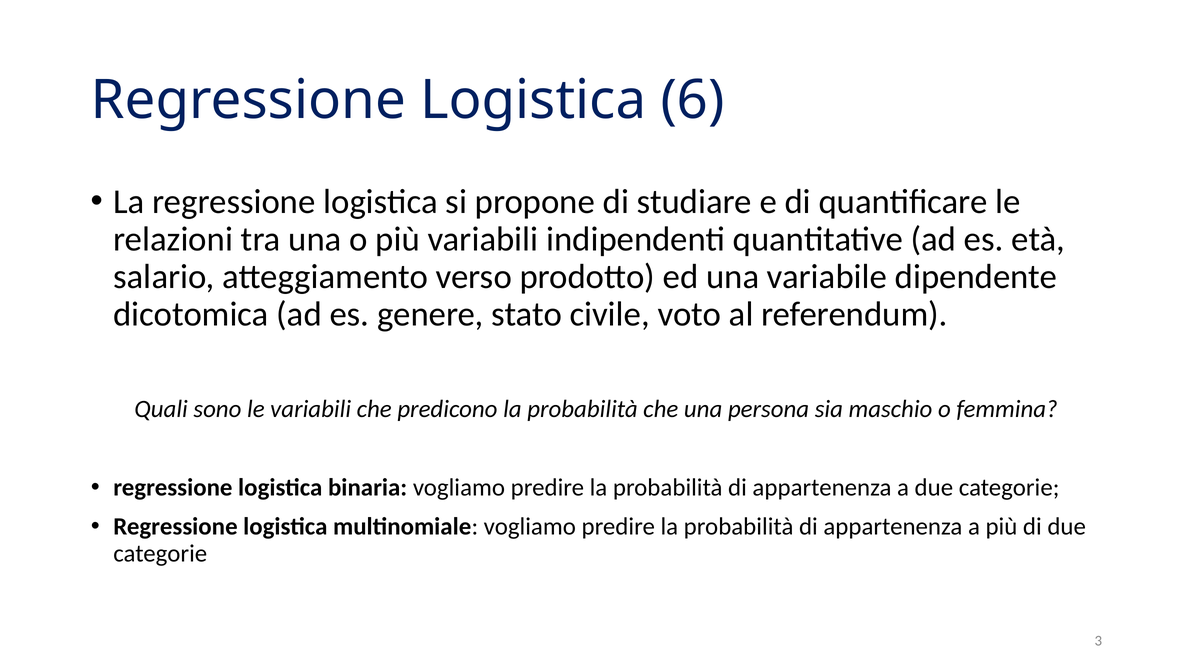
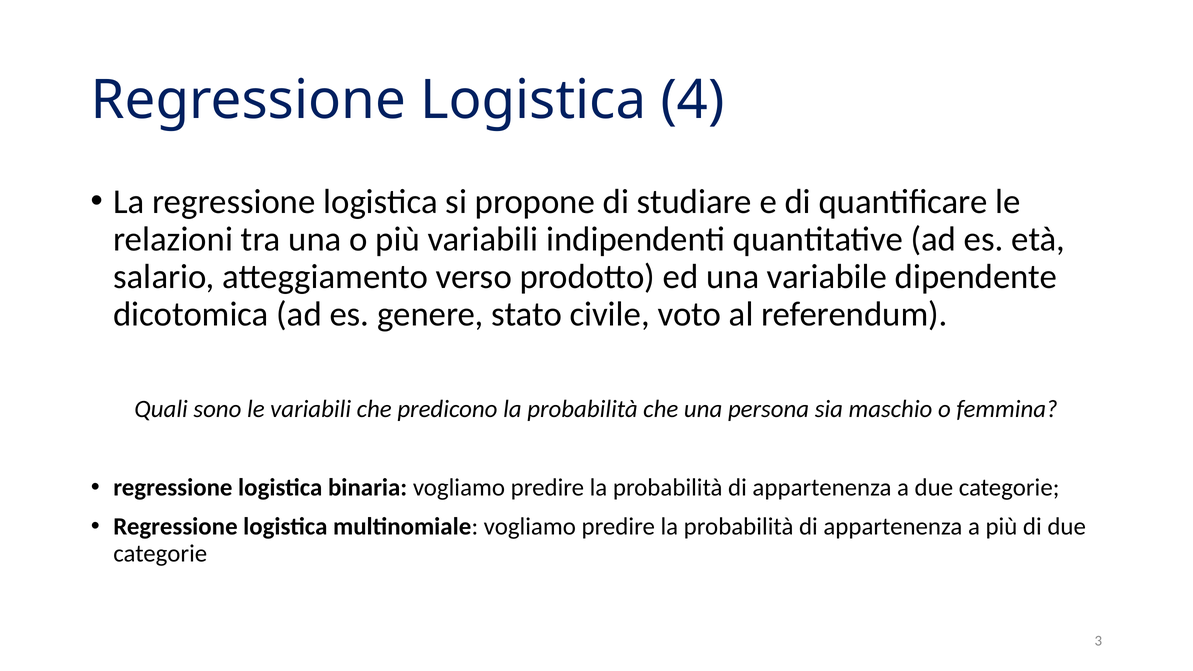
6: 6 -> 4 (693, 100)
